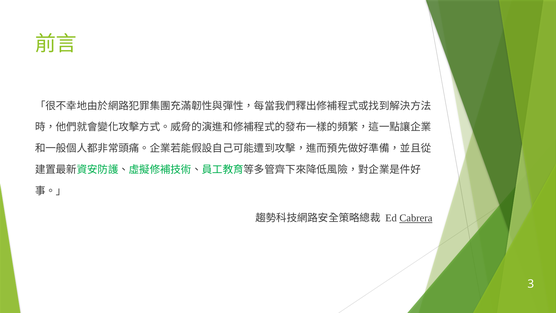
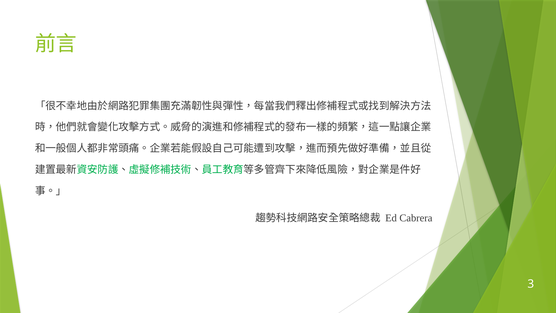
Cabrera underline: present -> none (416, 218)
